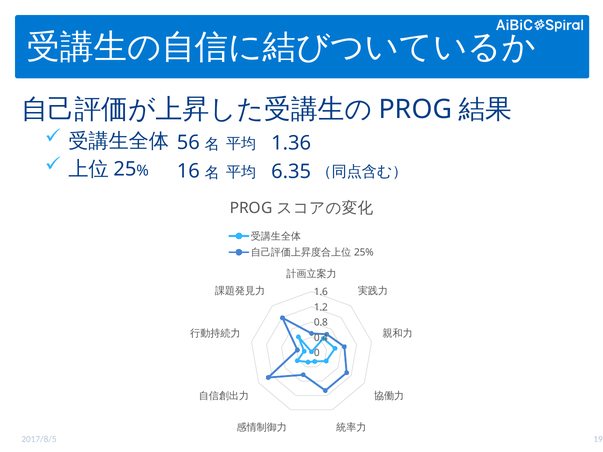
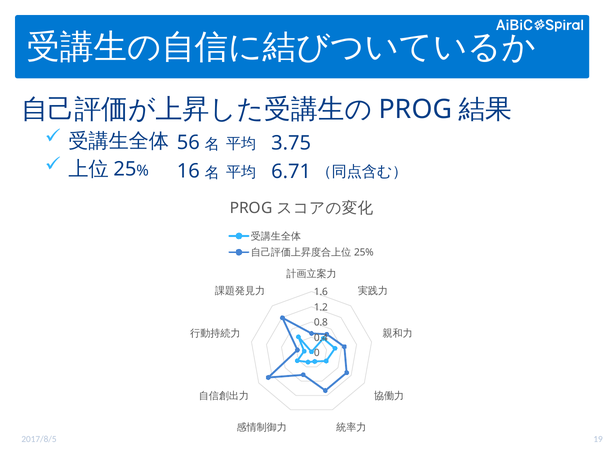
1.36: 1.36 -> 3.75 (291, 143)
6.35: 6.35 -> 6.71 (291, 172)
